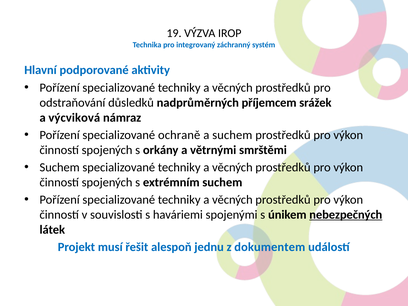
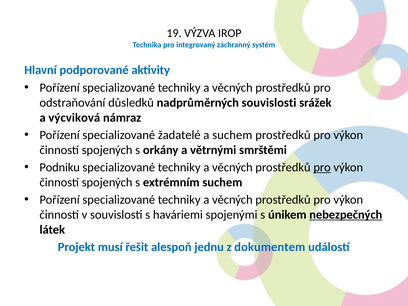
nadprůměrných příjemcem: příjemcem -> souvislosti (269, 103)
ochraně: ochraně -> žadatelé (179, 135)
Suchem: Suchem -> Podniku (60, 167)
pro underline: none -> present (322, 167)
